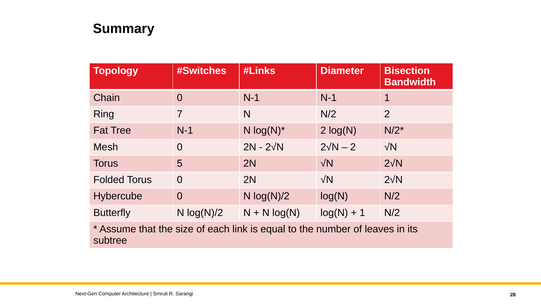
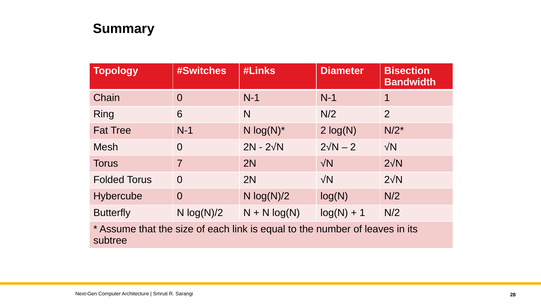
7: 7 -> 6 (180, 114)
5: 5 -> 7 (180, 164)
